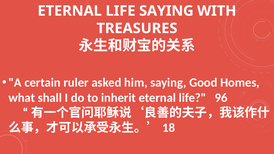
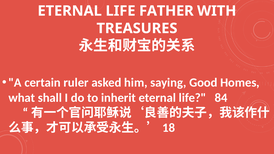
LIFE SAYING: SAYING -> FATHER (166, 11)
96: 96 -> 84 (221, 98)
